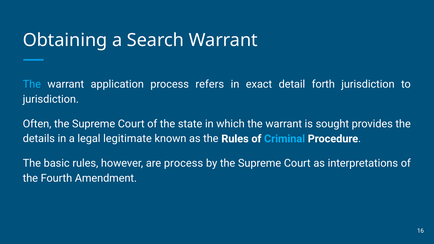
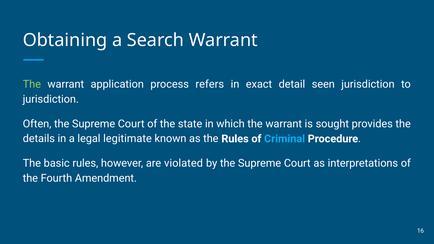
The colour: light blue -> light green (32, 84)
forth: forth -> seen (323, 84)
are process: process -> violated (184, 163)
